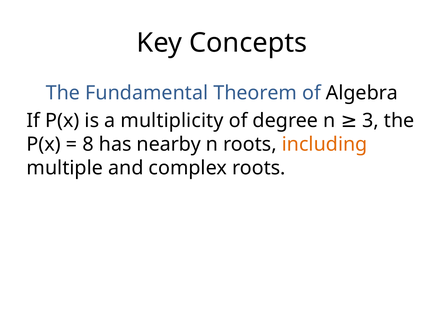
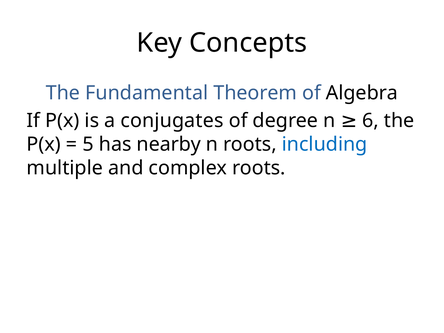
multiplicity: multiplicity -> conjugates (172, 121)
3: 3 -> 6 (370, 121)
8: 8 -> 5 (88, 144)
including colour: orange -> blue (325, 144)
